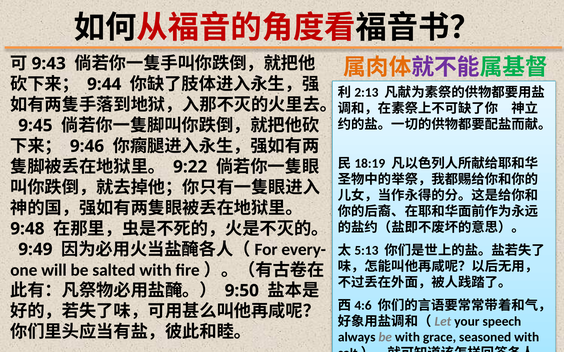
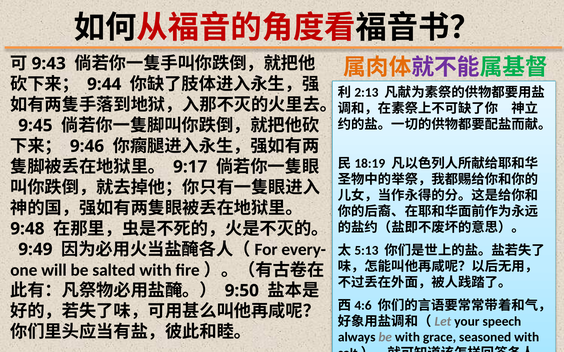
9:22: 9:22 -> 9:17 (190, 167)
